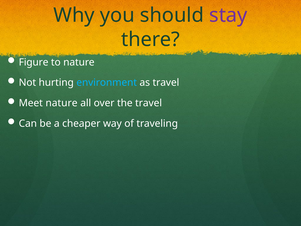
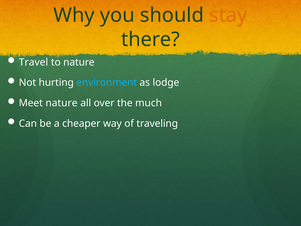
stay colour: purple -> orange (228, 15)
Figure: Figure -> Travel (34, 62)
as travel: travel -> lodge (166, 83)
the travel: travel -> much (149, 103)
